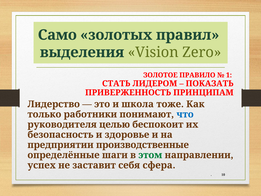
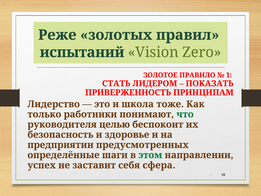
Само: Само -> Реже (57, 35)
выделения: выделения -> испытаний (82, 52)
что colour: blue -> green (185, 114)
производственные: производственные -> предусмотренных (142, 145)
